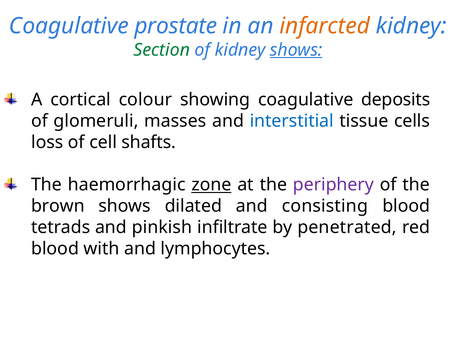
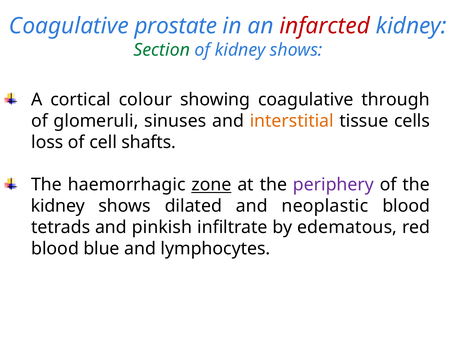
infarcted colour: orange -> red (325, 26)
shows underline: present -> none (296, 50)
deposits: deposits -> through (396, 100)
masses: masses -> sinuses (175, 121)
interstitial colour: blue -> orange (292, 121)
brown: brown -> kidney (58, 206)
consisting: consisting -> neoplastic (325, 206)
penetrated: penetrated -> edematous (347, 227)
with: with -> blue (102, 249)
